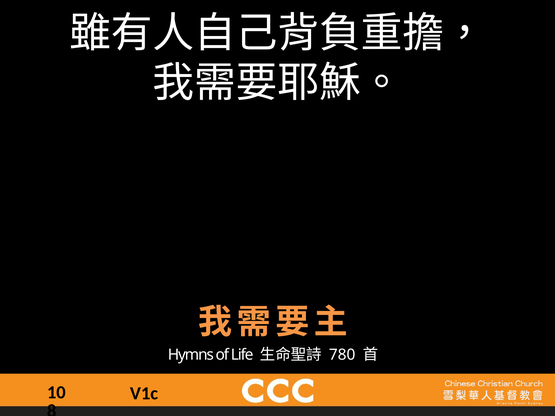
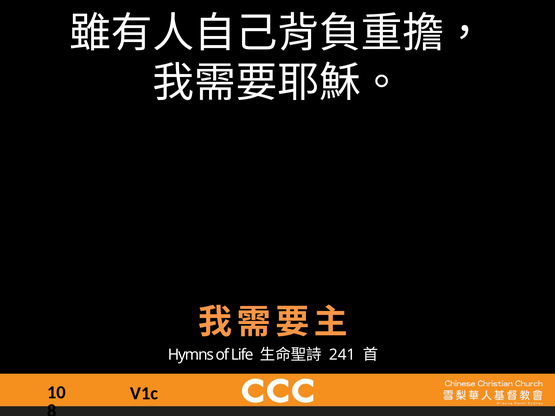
780: 780 -> 241 (342, 355)
